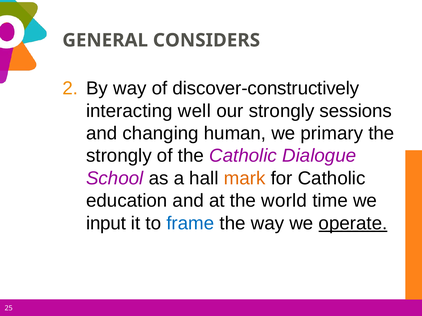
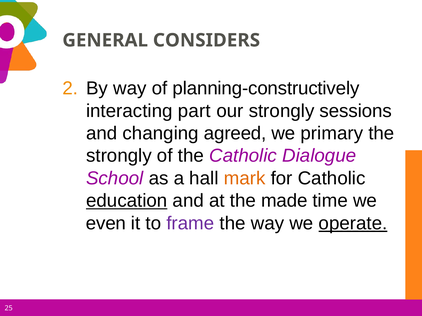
discover-constructively: discover-constructively -> planning-constructively (266, 89)
well: well -> part (194, 111)
human: human -> agreed (235, 134)
education underline: none -> present (127, 201)
world: world -> made (284, 201)
input: input -> even (106, 224)
frame colour: blue -> purple (190, 224)
